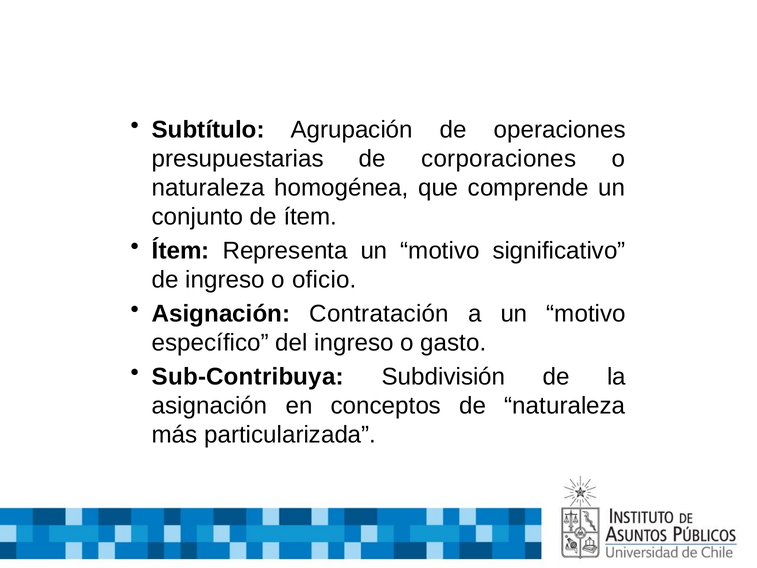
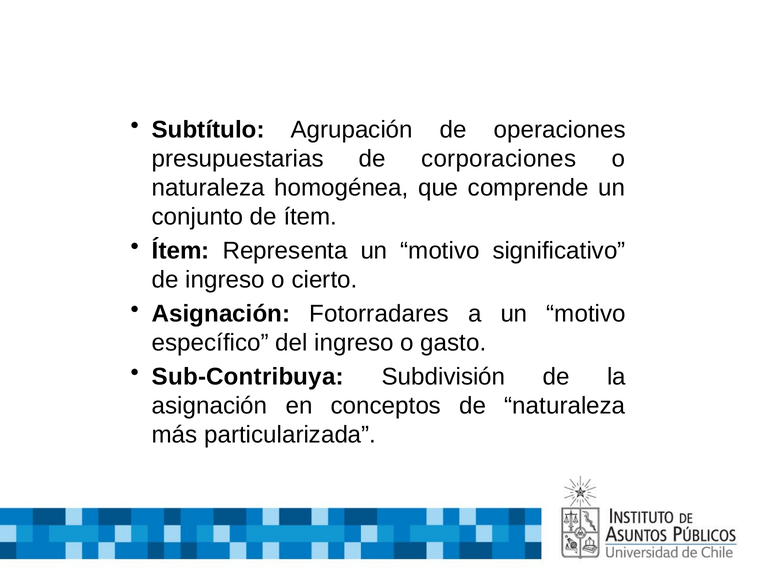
oficio: oficio -> cierto (324, 280)
Contratación: Contratación -> Fotorradares (379, 314)
